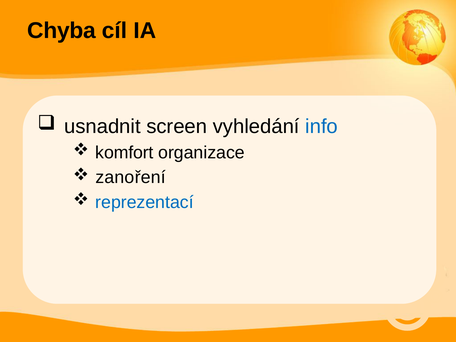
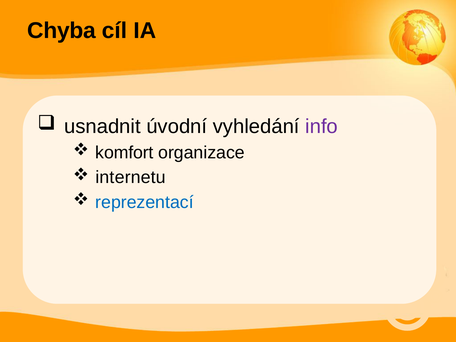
screen: screen -> úvodní (177, 126)
info colour: blue -> purple (322, 126)
zanoření: zanoření -> internetu (131, 177)
